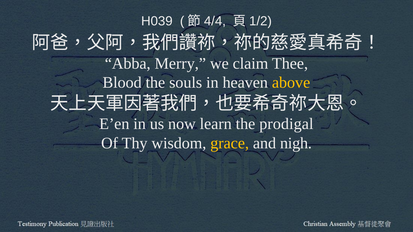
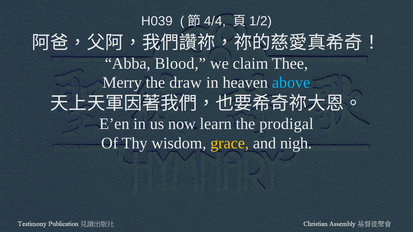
Merry: Merry -> Blood (180, 63)
Blood: Blood -> Merry (122, 83)
souls: souls -> draw (186, 83)
above colour: yellow -> light blue (291, 83)
